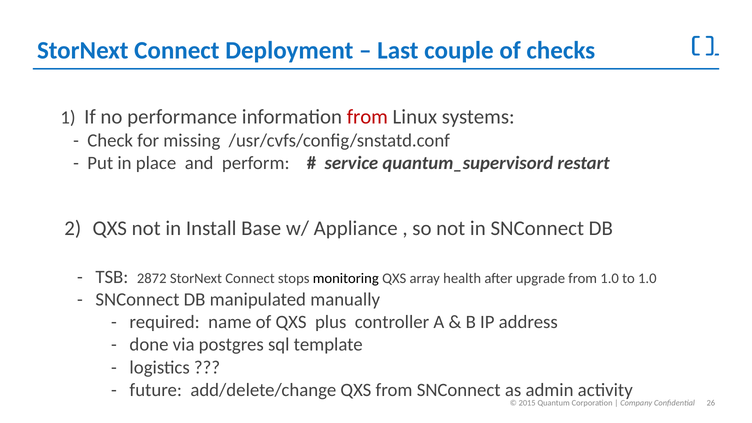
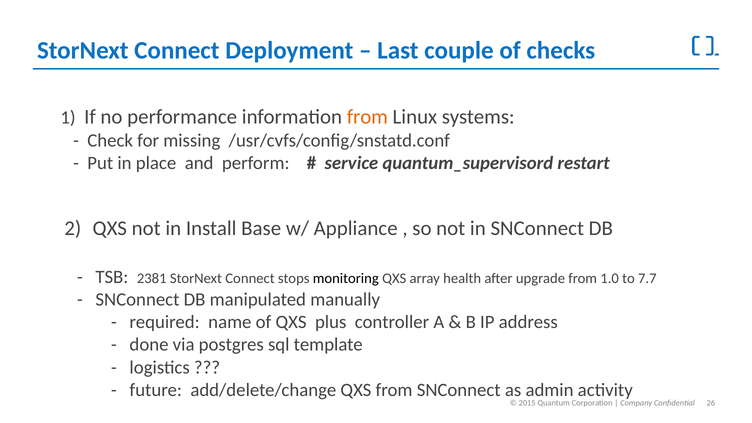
from colour: red -> orange (367, 117)
2872: 2872 -> 2381 (152, 278)
to 1.0: 1.0 -> 7.7 (647, 278)
